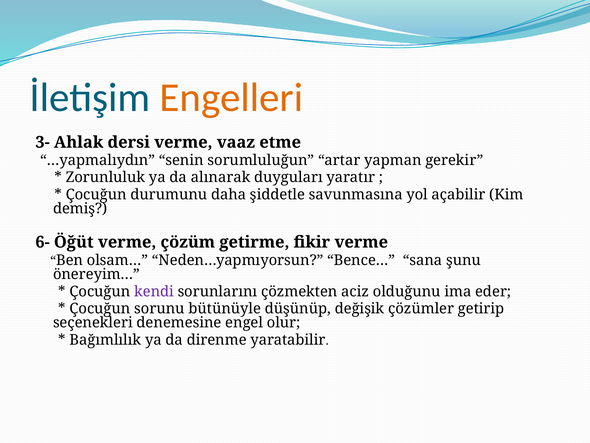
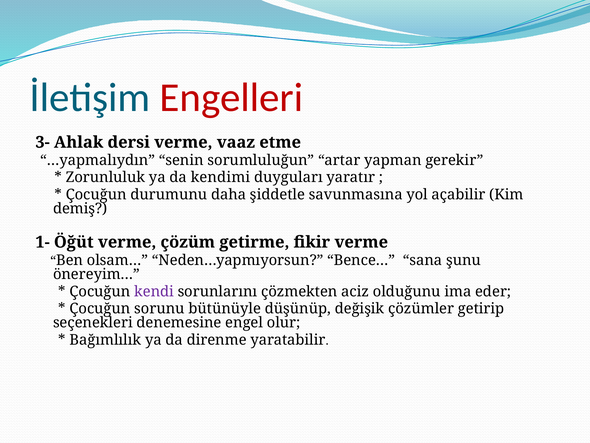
Engelleri colour: orange -> red (231, 97)
alınarak: alınarak -> kendimi (220, 177)
6-: 6- -> 1- (42, 242)
